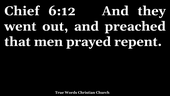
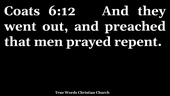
Chief: Chief -> Coats (22, 11)
